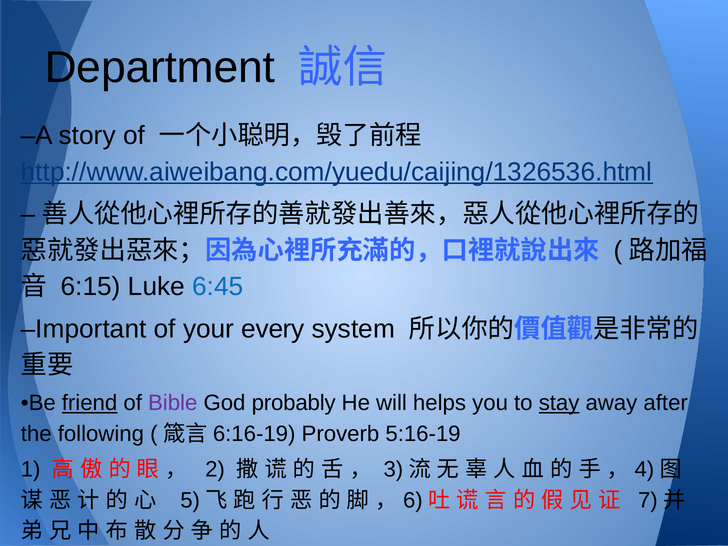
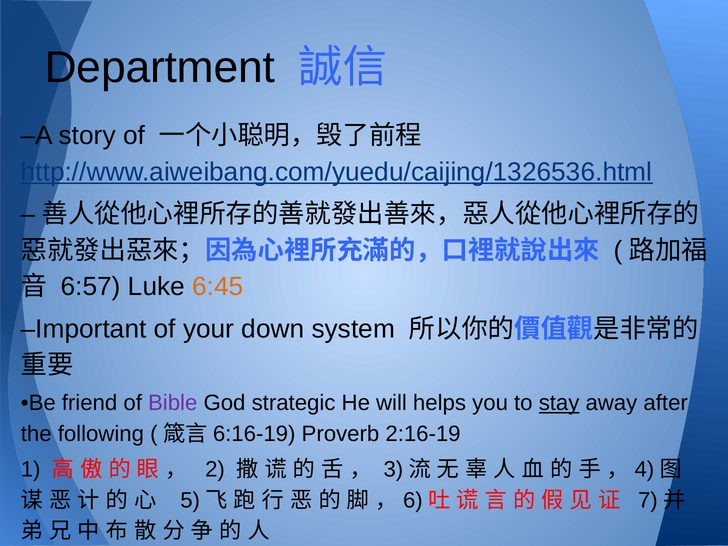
6:15: 6:15 -> 6:57 (91, 287)
6:45 colour: blue -> orange (218, 287)
every: every -> down (273, 329)
friend underline: present -> none (90, 403)
probably: probably -> strategic (294, 403)
5:16-19: 5:16-19 -> 2:16-19 (423, 434)
